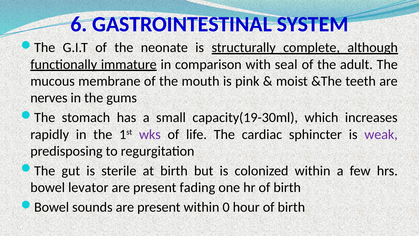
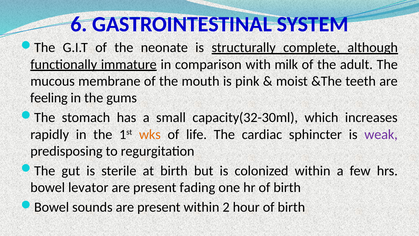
seal: seal -> milk (286, 64)
nerves: nerves -> feeling (49, 98)
capacity(19-30ml: capacity(19-30ml -> capacity(32-30ml (245, 117)
wks colour: purple -> orange (150, 134)
0: 0 -> 2 (226, 207)
